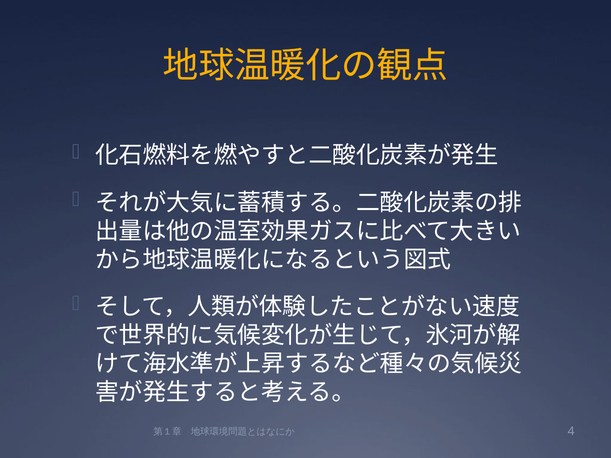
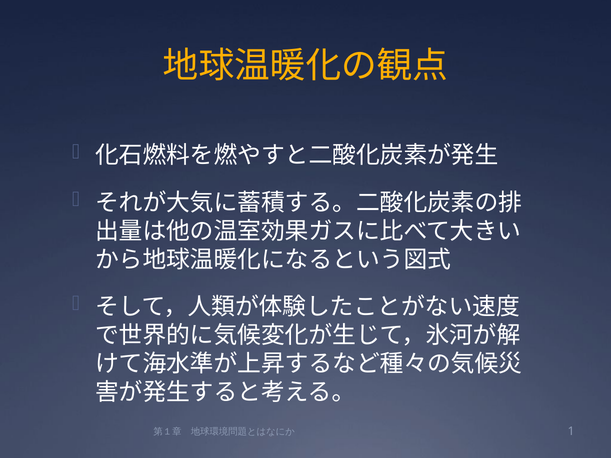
4: 4 -> 1 (571, 431)
